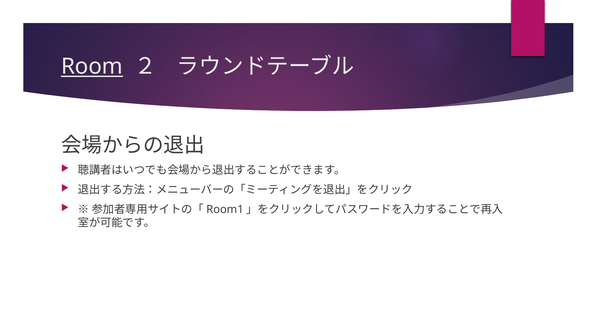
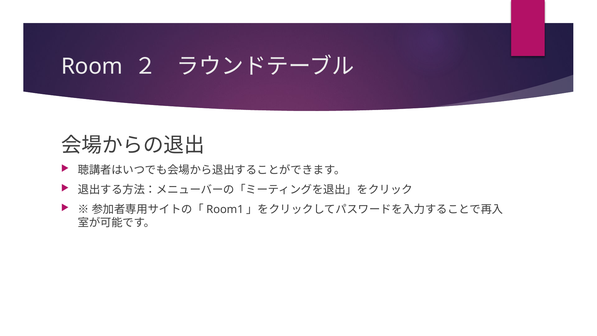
Room underline: present -> none (92, 67)
